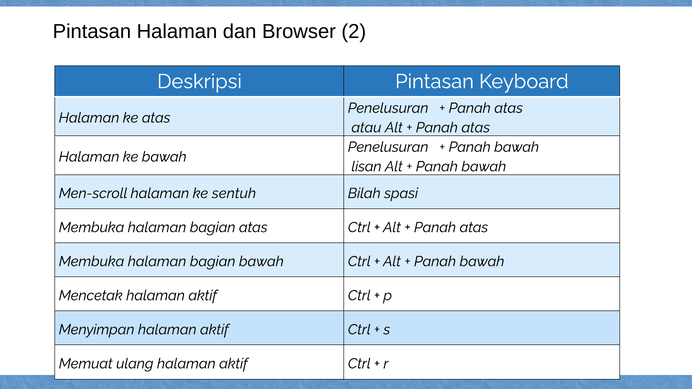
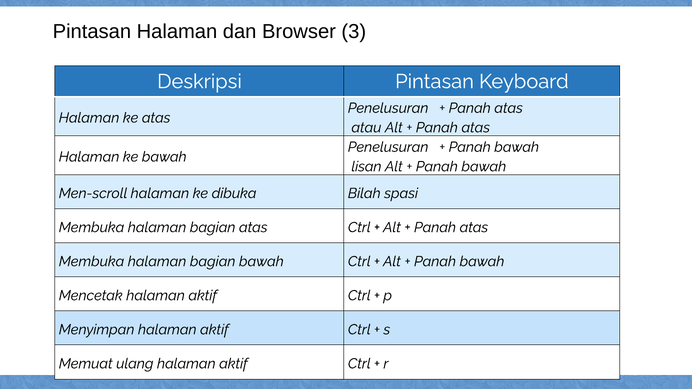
2: 2 -> 3 (354, 32)
sentuh: sentuh -> dibuka (234, 193)
